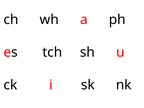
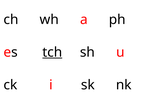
tch underline: none -> present (52, 52)
